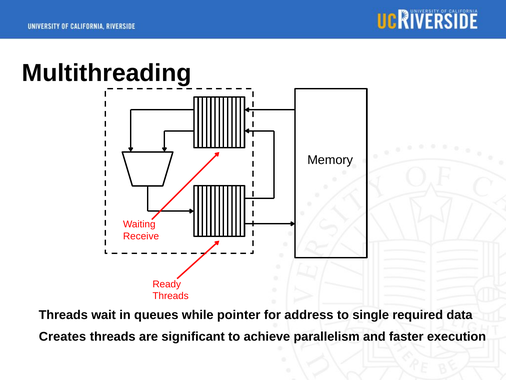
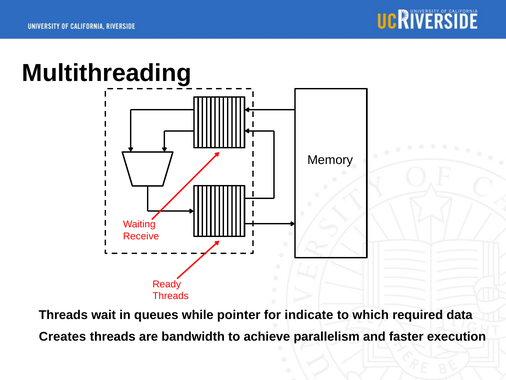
address: address -> indicate (309, 315)
single: single -> which (371, 315)
significant: significant -> bandwidth (193, 336)
